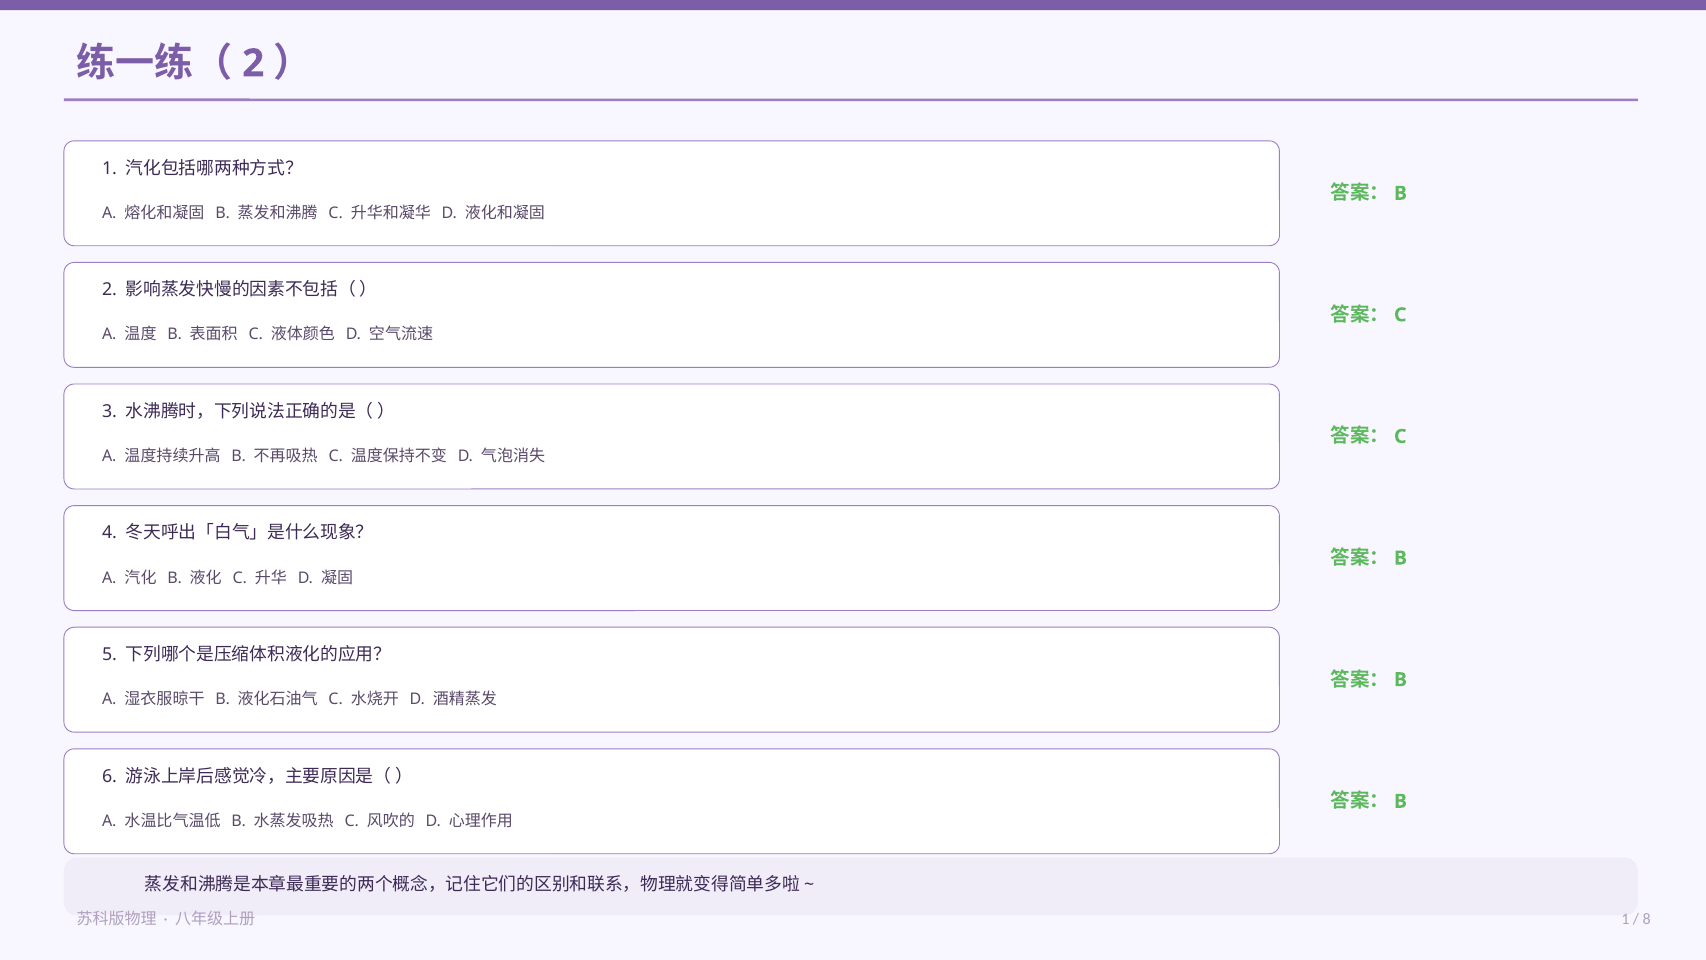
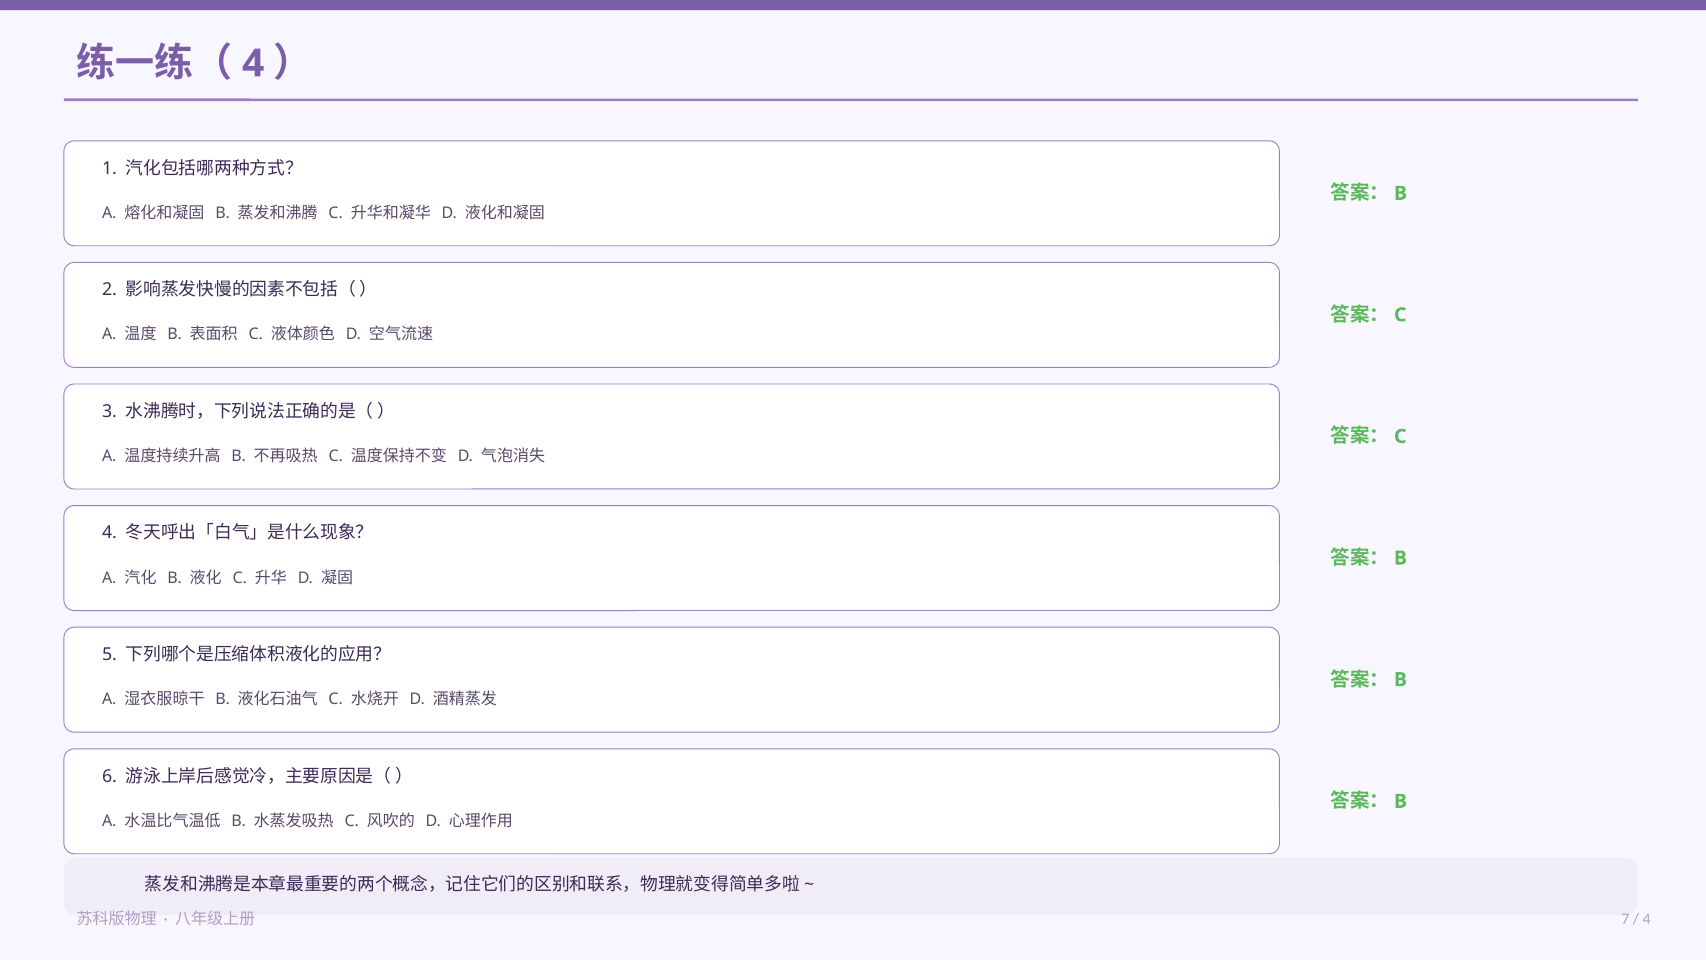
2: 2 -> 4 (253, 64)
1: 1 -> 7 (1625, 919)
8: 8 -> 4 (1647, 919)
